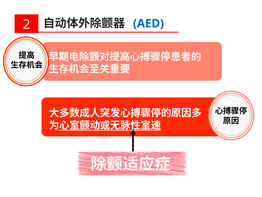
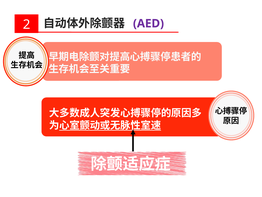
AED colour: blue -> purple (148, 23)
